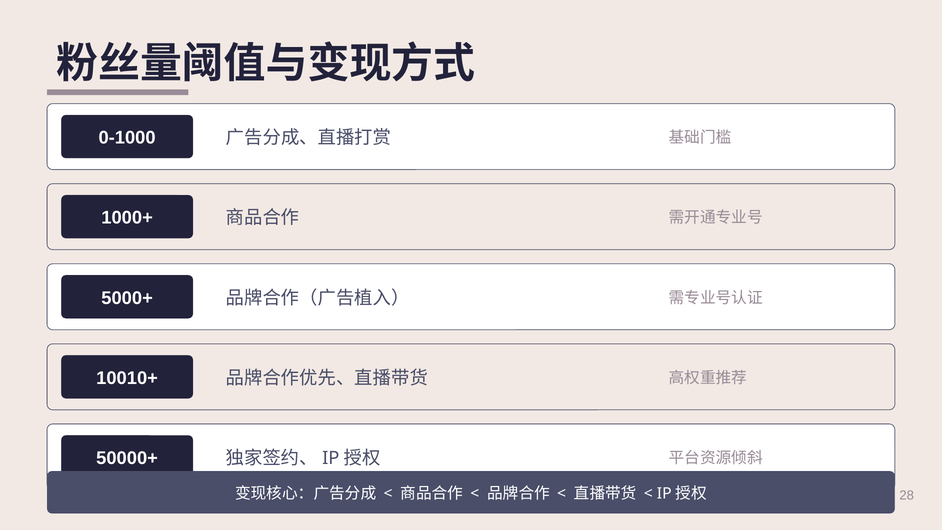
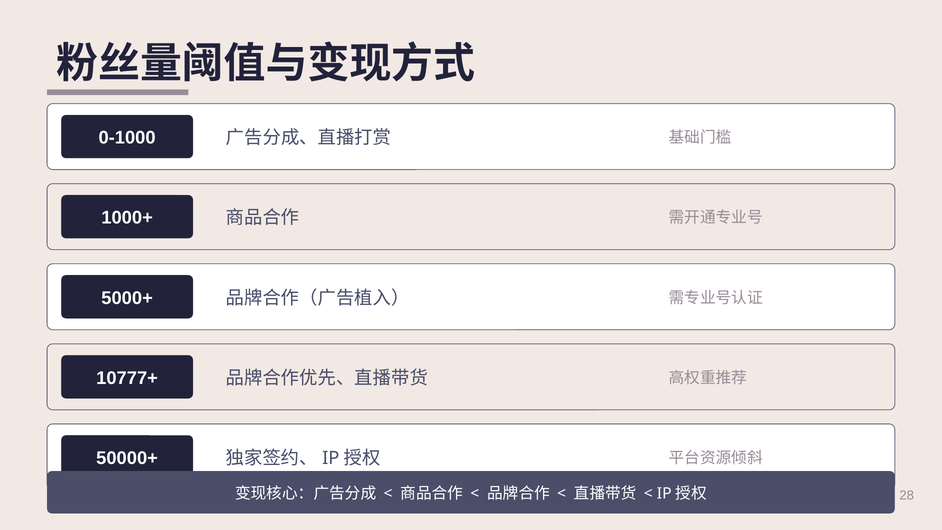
10010+: 10010+ -> 10777+ (127, 378)
